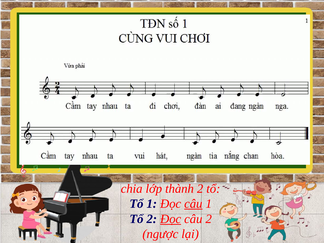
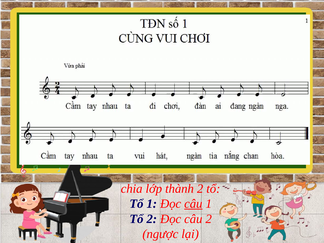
Đọc underline: present -> none (171, 219)
